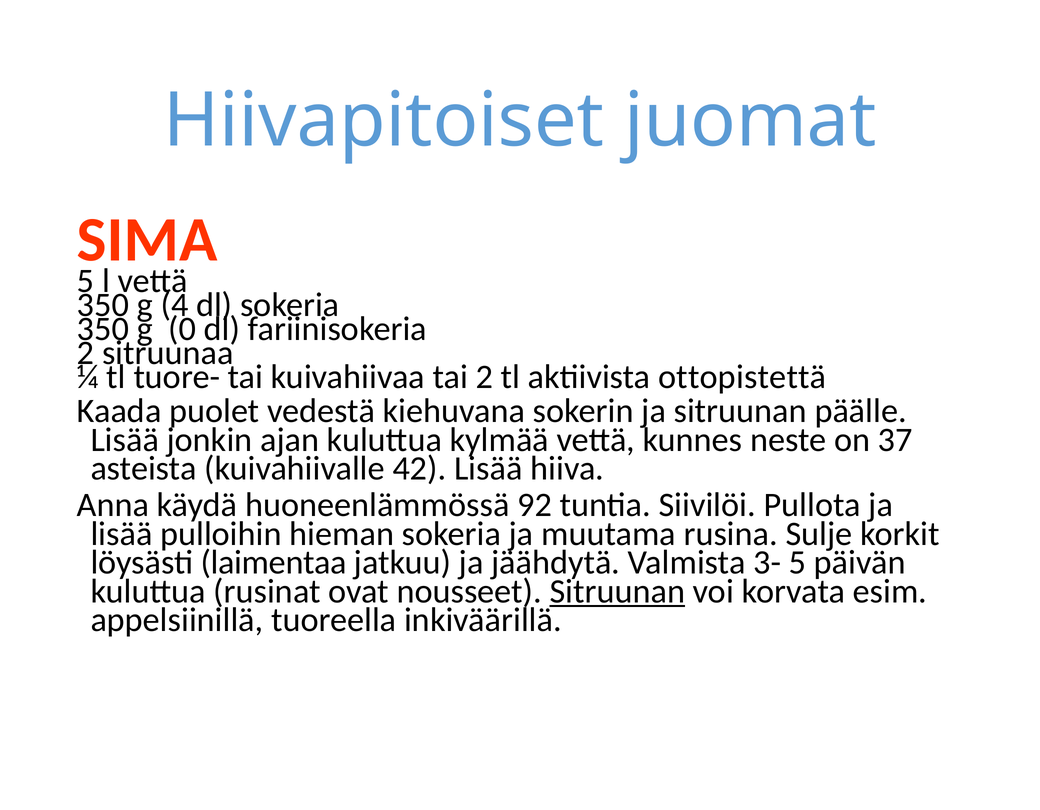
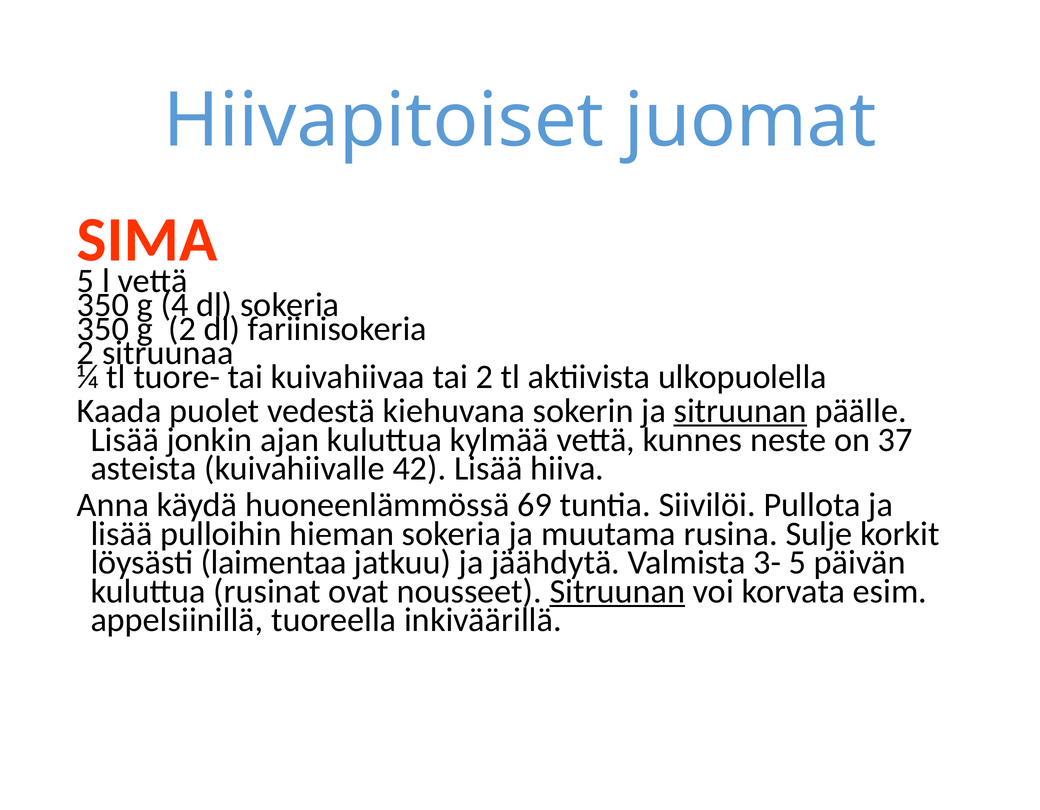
g 0: 0 -> 2 (182, 329)
ottopistettä: ottopistettä -> ulkopuolella (742, 377)
sitruunan underline: none -> present (740, 411)
92: 92 -> 69 (535, 505)
